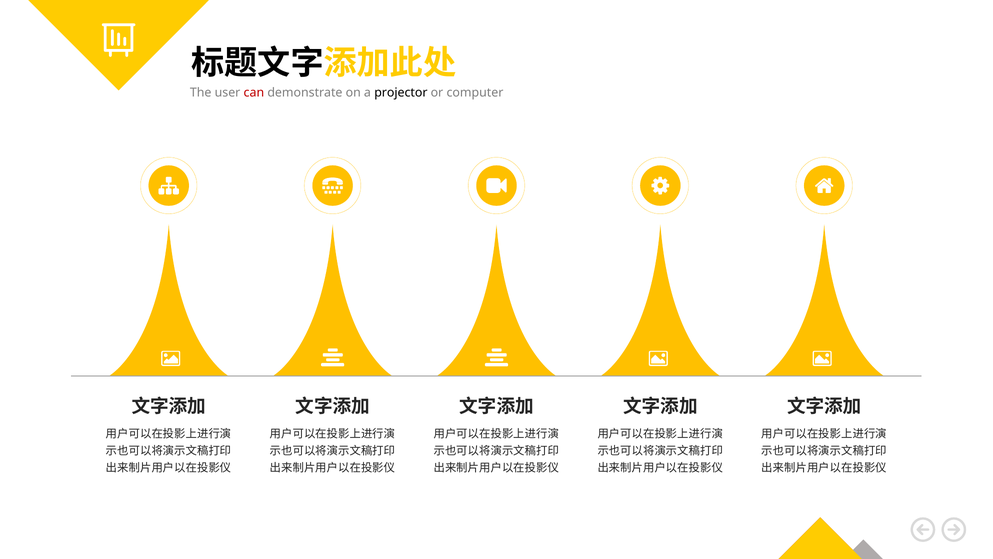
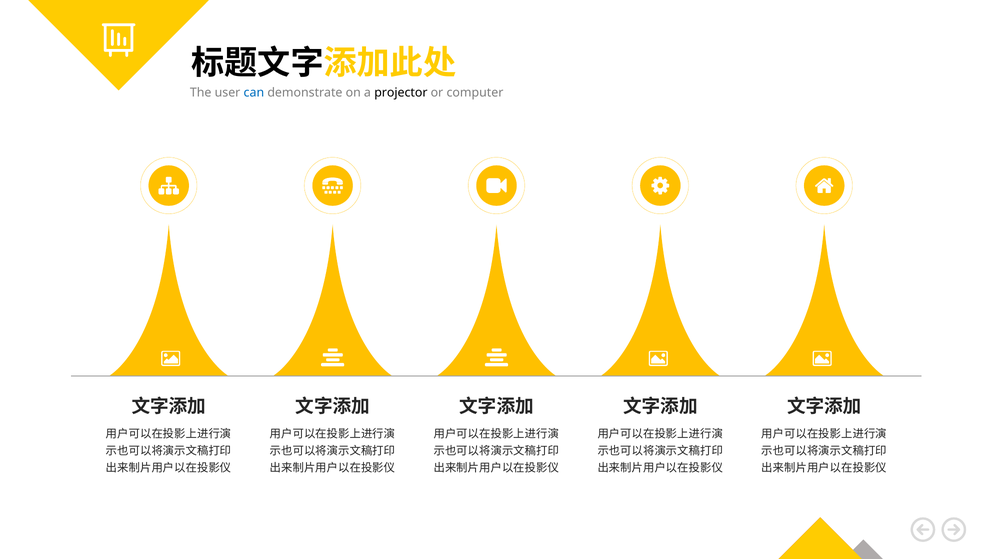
can colour: red -> blue (254, 93)
